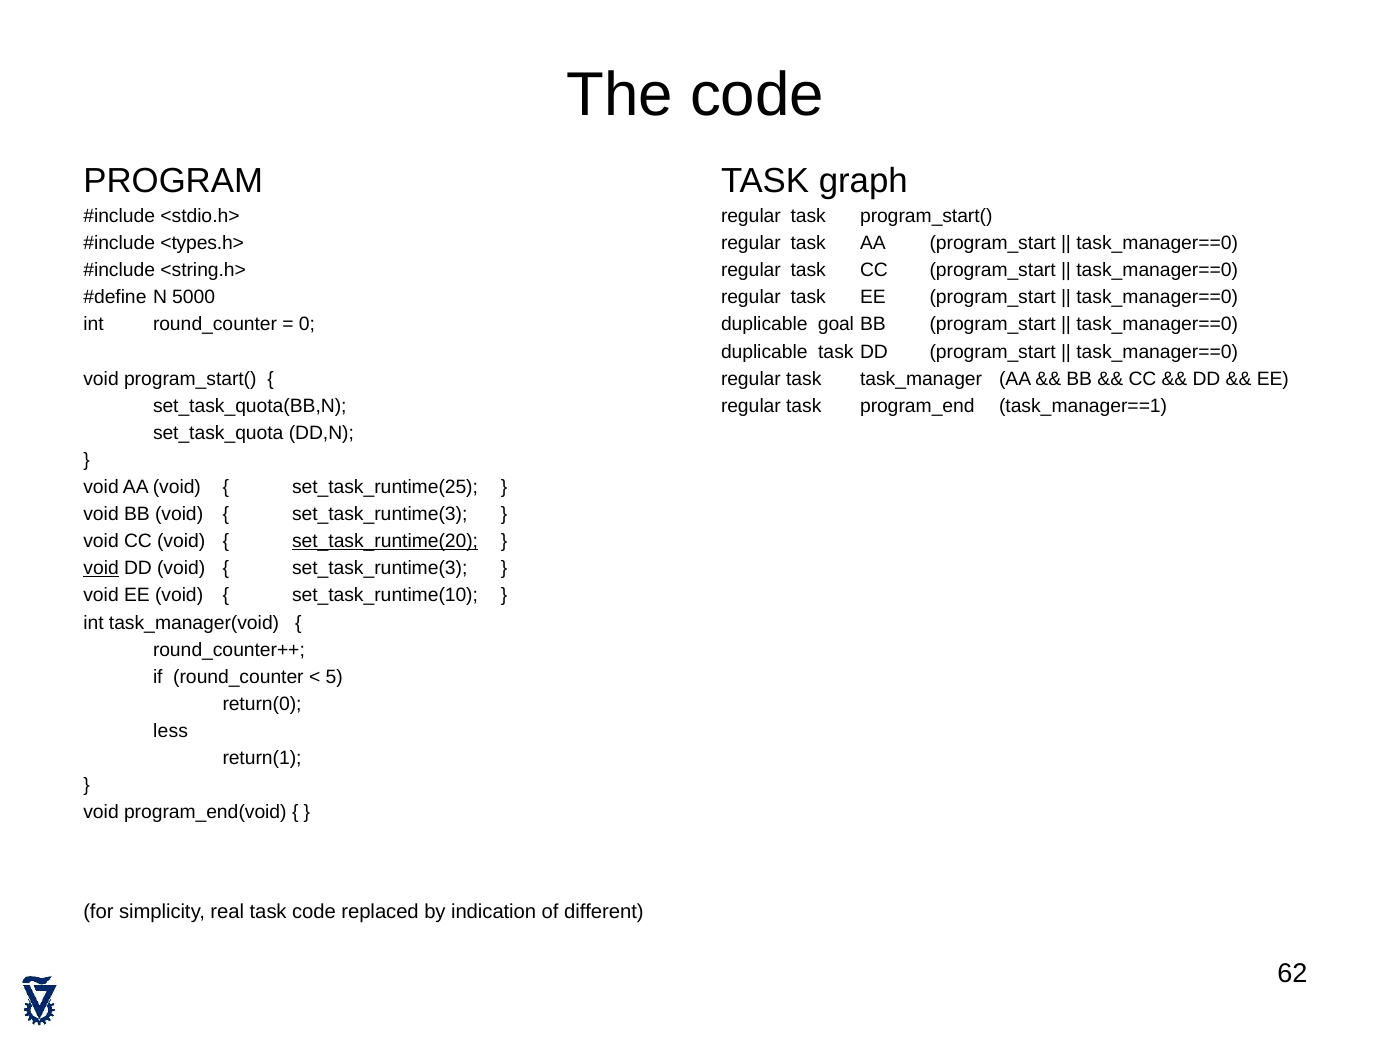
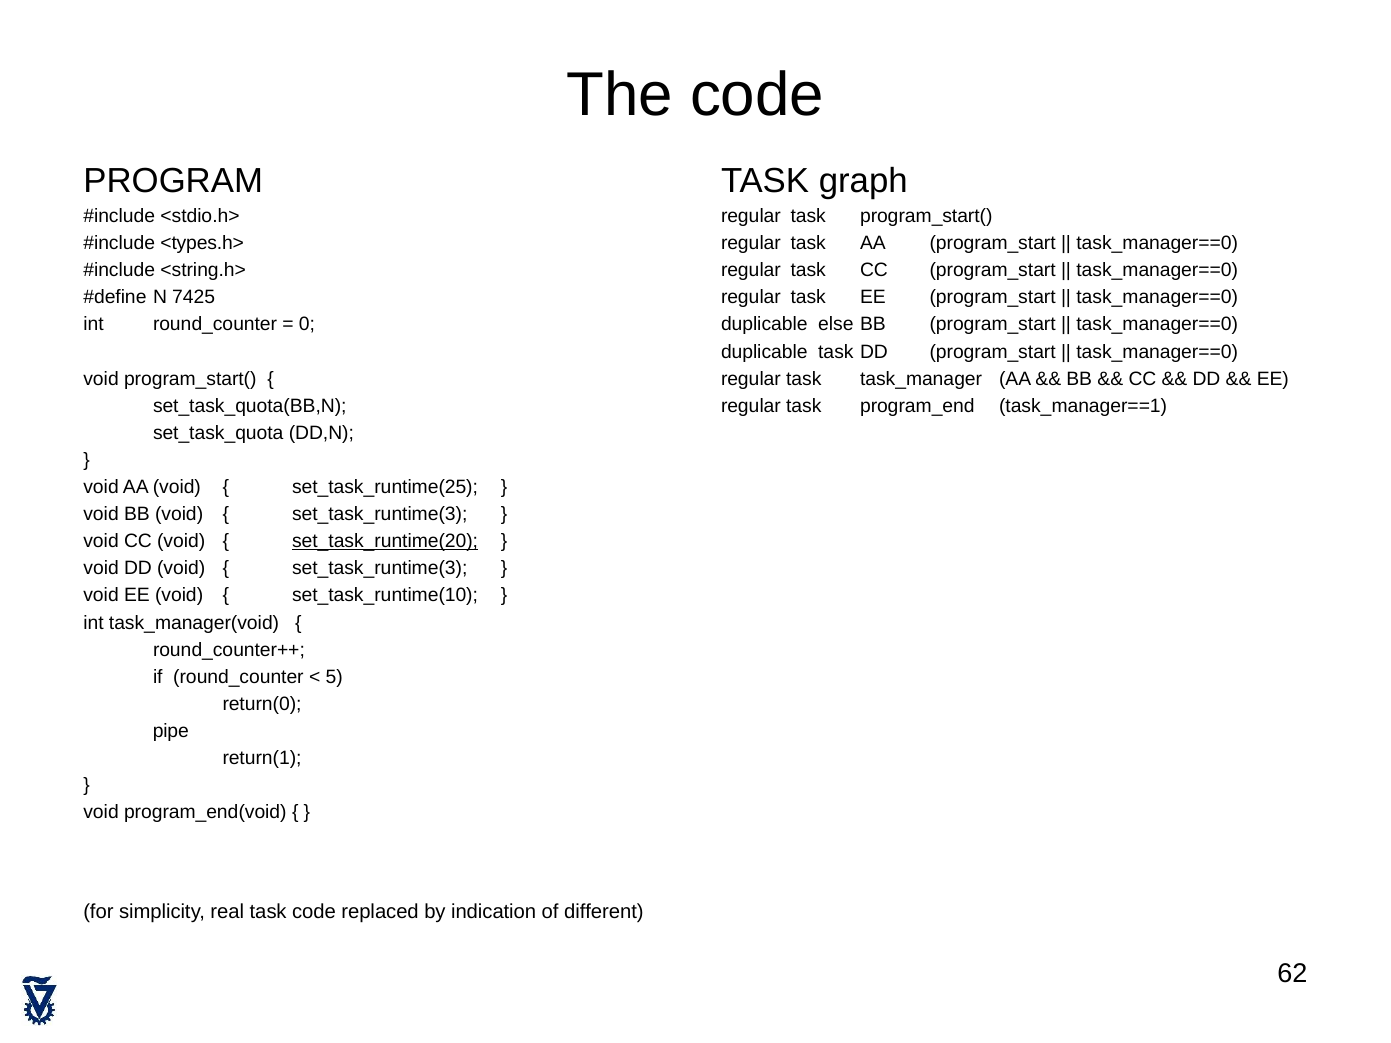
5000: 5000 -> 7425 (194, 298)
goal: goal -> else (836, 325)
void underline: present -> none (101, 569)
less: less -> pipe (171, 731)
